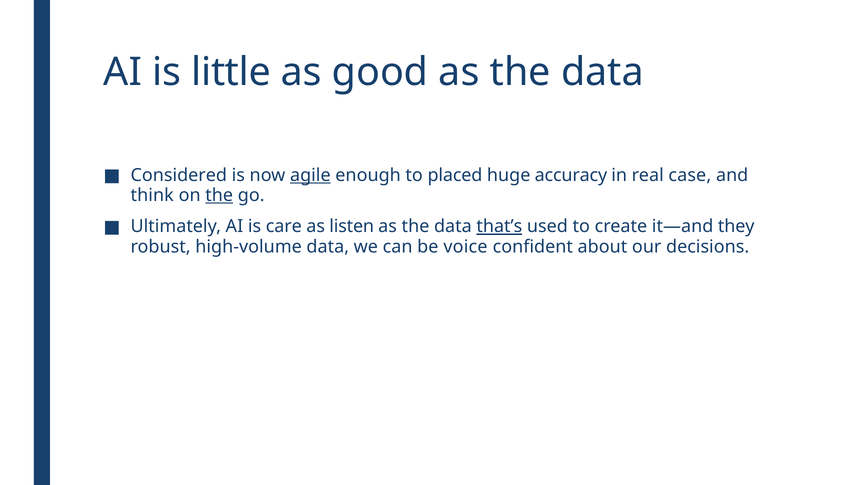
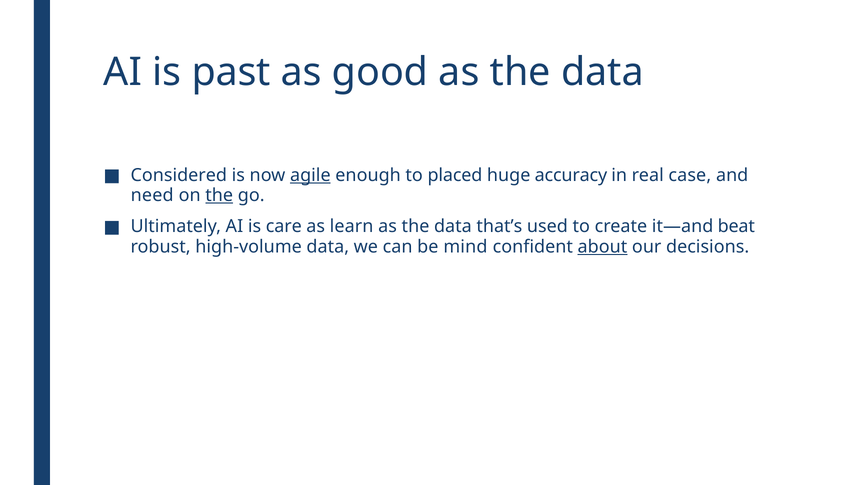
little: little -> past (231, 72)
think: think -> need (152, 195)
listen: listen -> learn (352, 226)
that’s underline: present -> none (499, 226)
they: they -> beat (736, 226)
voice: voice -> mind (465, 247)
about underline: none -> present (602, 247)
